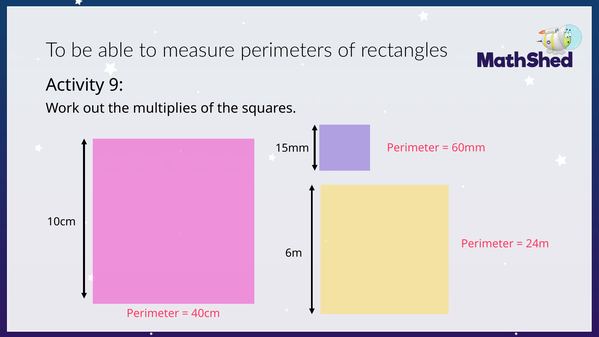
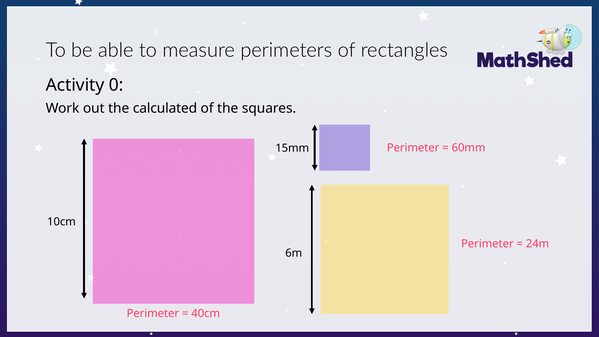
9: 9 -> 0 (116, 85)
multiplies: multiplies -> calculated (165, 108)
